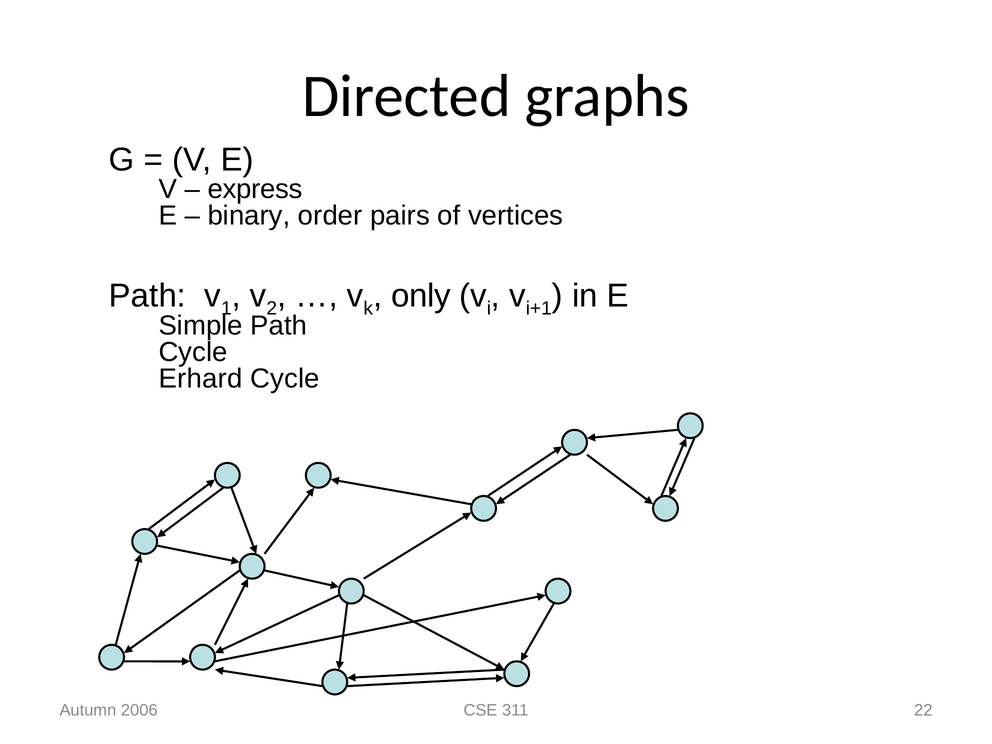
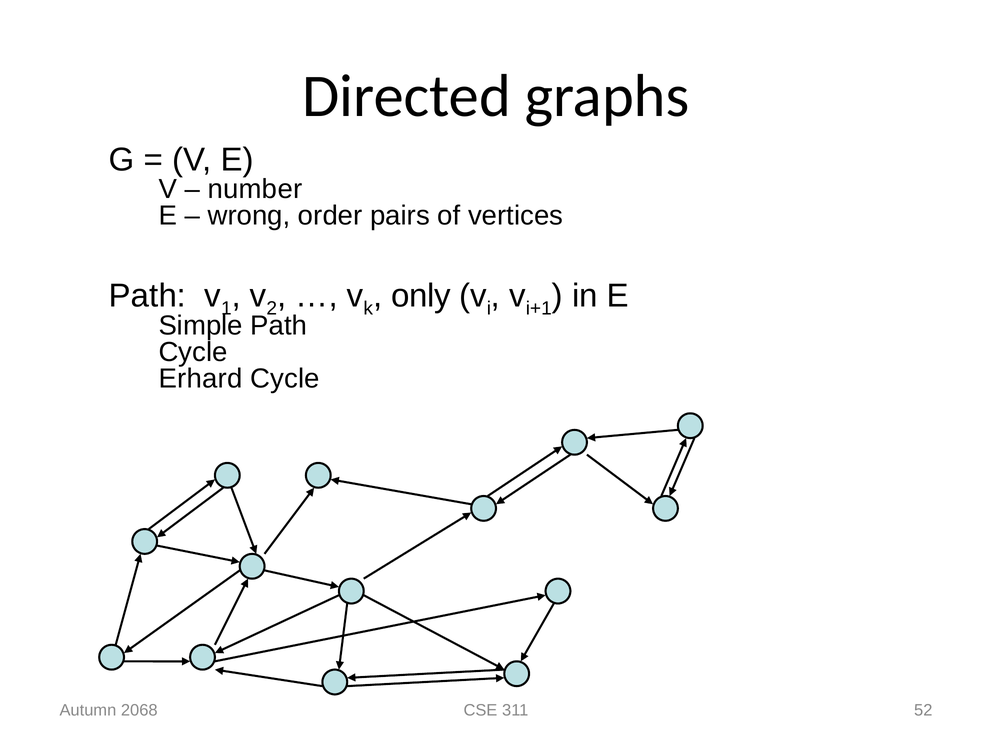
express: express -> number (255, 189)
binary: binary -> wrong (249, 216)
2006: 2006 -> 2068 (139, 711)
22: 22 -> 52 (923, 711)
